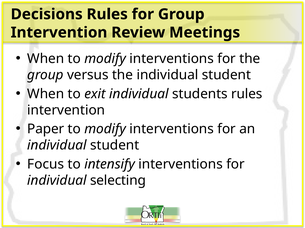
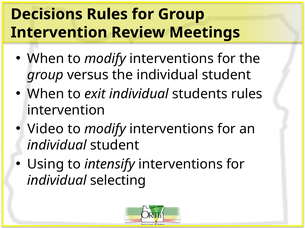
Paper: Paper -> Video (46, 129)
Focus: Focus -> Using (46, 165)
